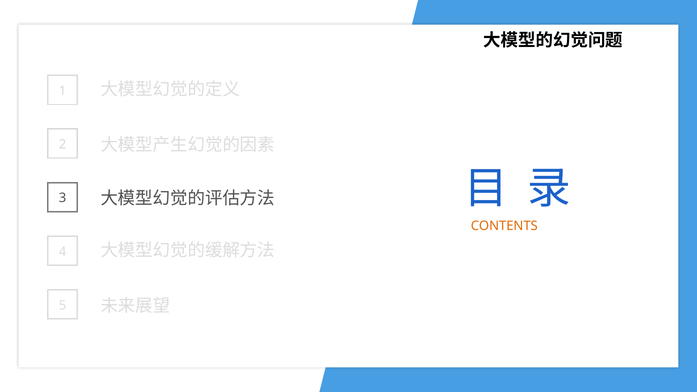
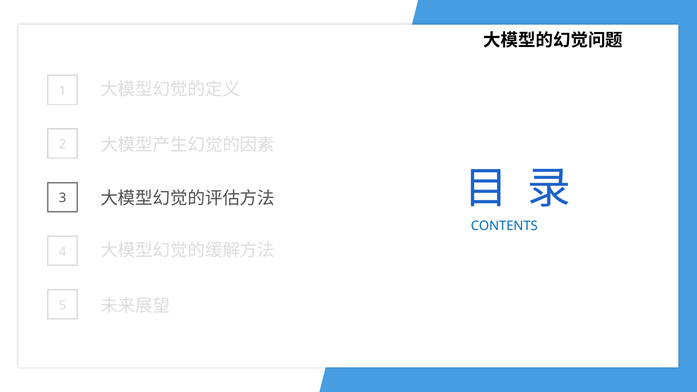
CONTENTS colour: orange -> blue (504, 226)
